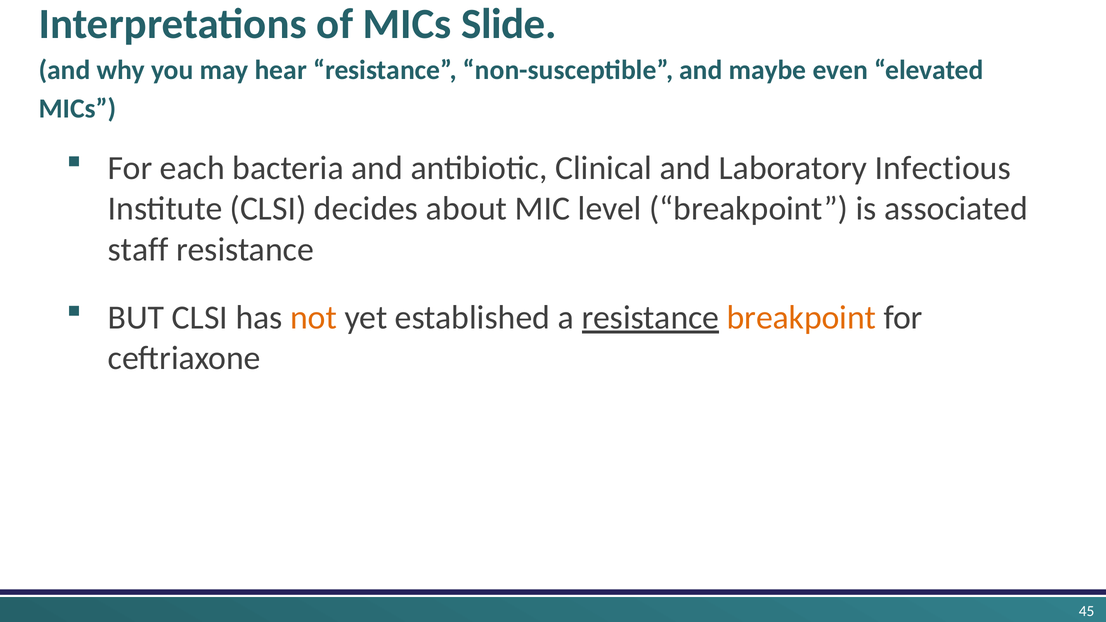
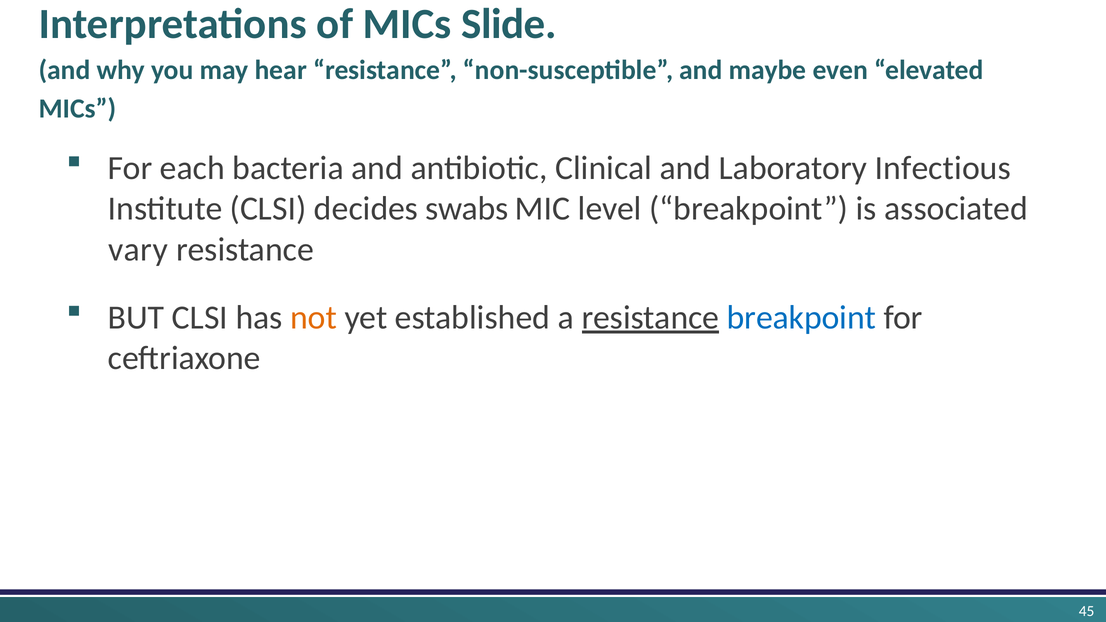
about: about -> swabs (467, 209)
staff: staff -> vary (138, 249)
breakpoint colour: orange -> blue (801, 318)
